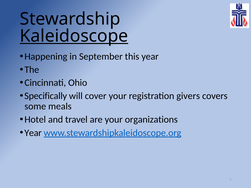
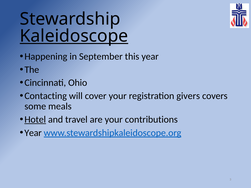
Specifically: Specifically -> Contacting (46, 96)
Hotel underline: none -> present (35, 120)
organizations: organizations -> contributions (151, 120)
